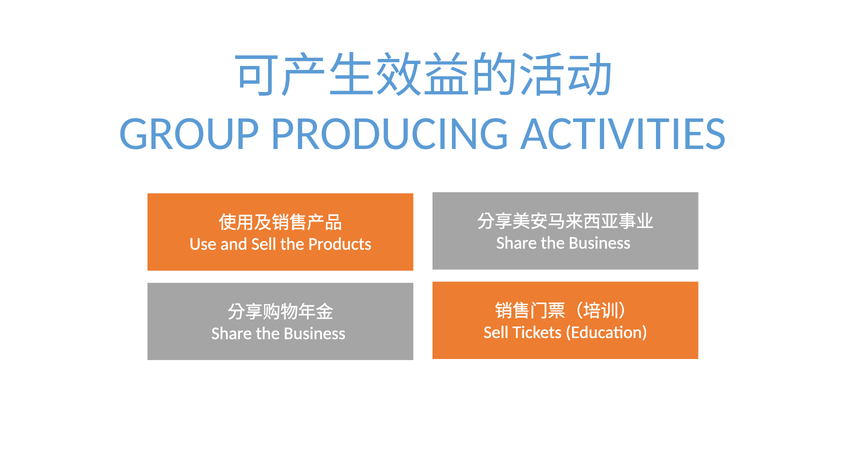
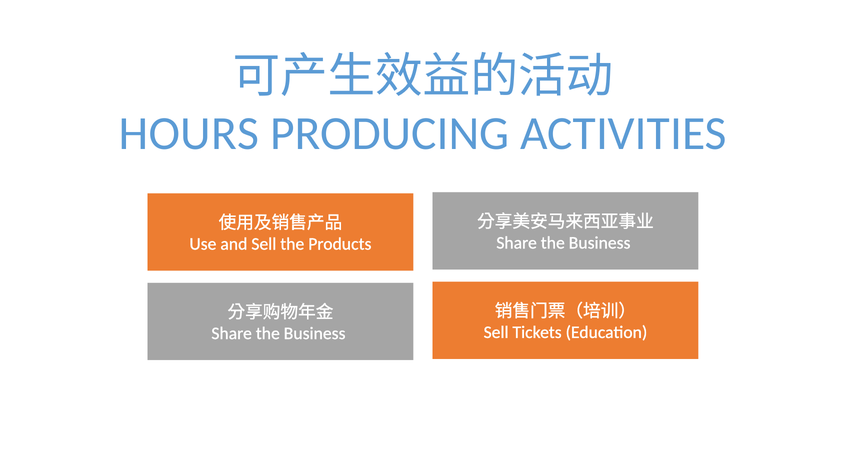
GROUP: GROUP -> HOURS (189, 134)
